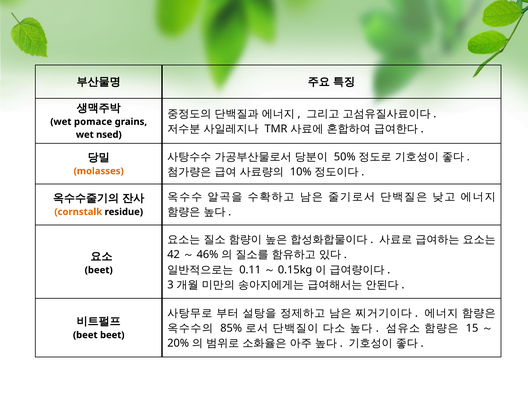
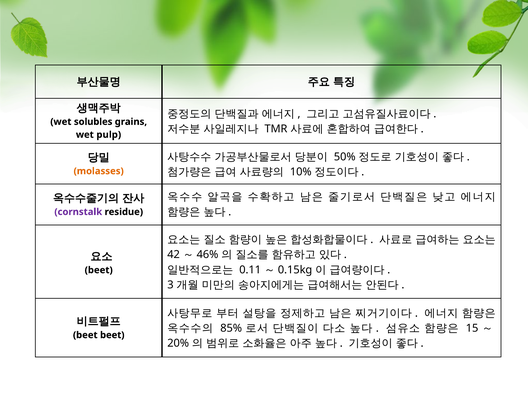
pomace: pomace -> solubles (93, 122)
nsed: nsed -> pulp (109, 135)
cornstalk colour: orange -> purple (78, 212)
